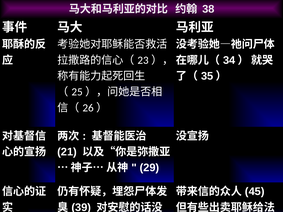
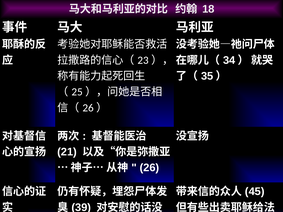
38: 38 -> 18 (208, 9)
29: 29 -> 26 (149, 168)
